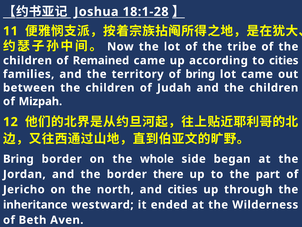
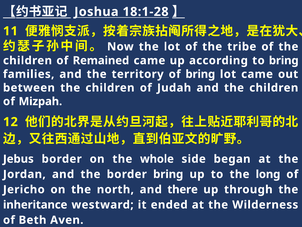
to cities: cities -> bring (284, 60)
Bring: Bring -> Jebus (18, 159)
border there: there -> bring (168, 174)
part: part -> long (268, 174)
and cities: cities -> there (183, 189)
